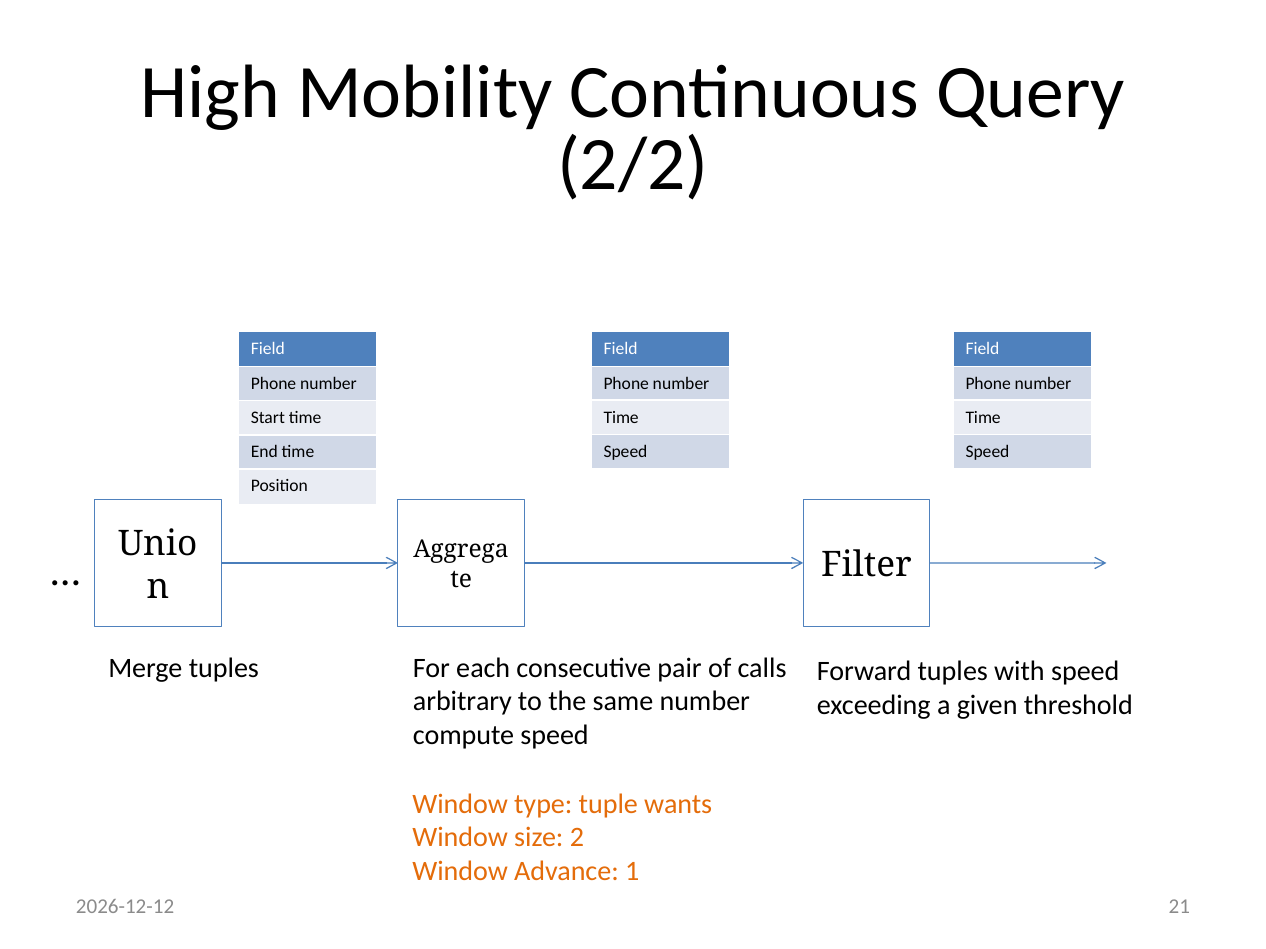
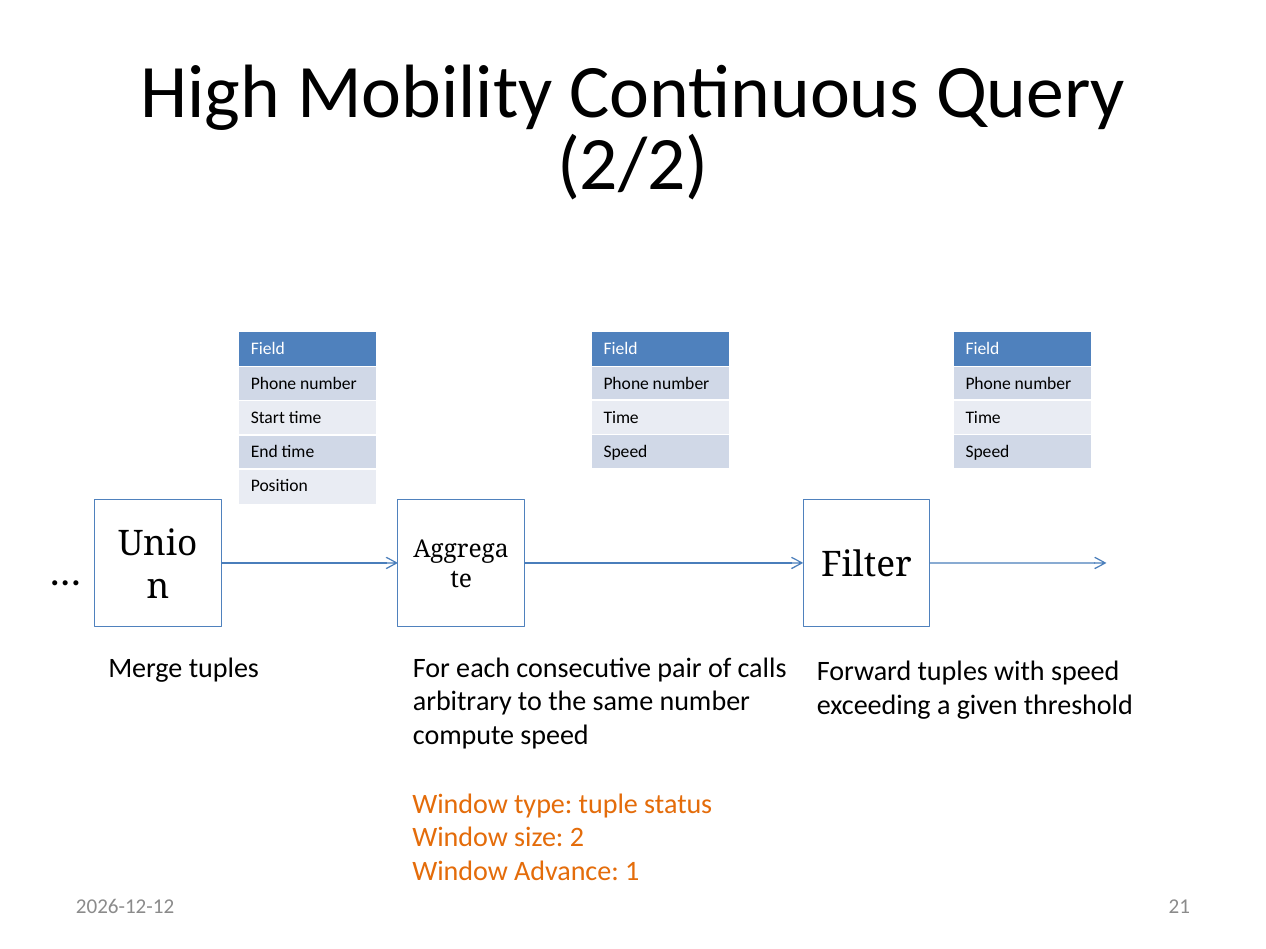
wants: wants -> status (678, 804)
